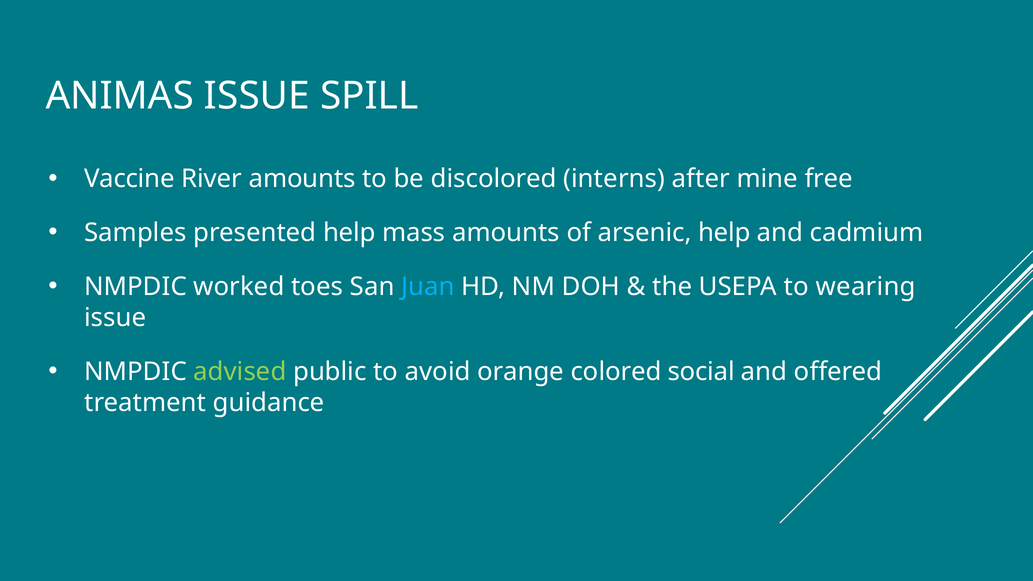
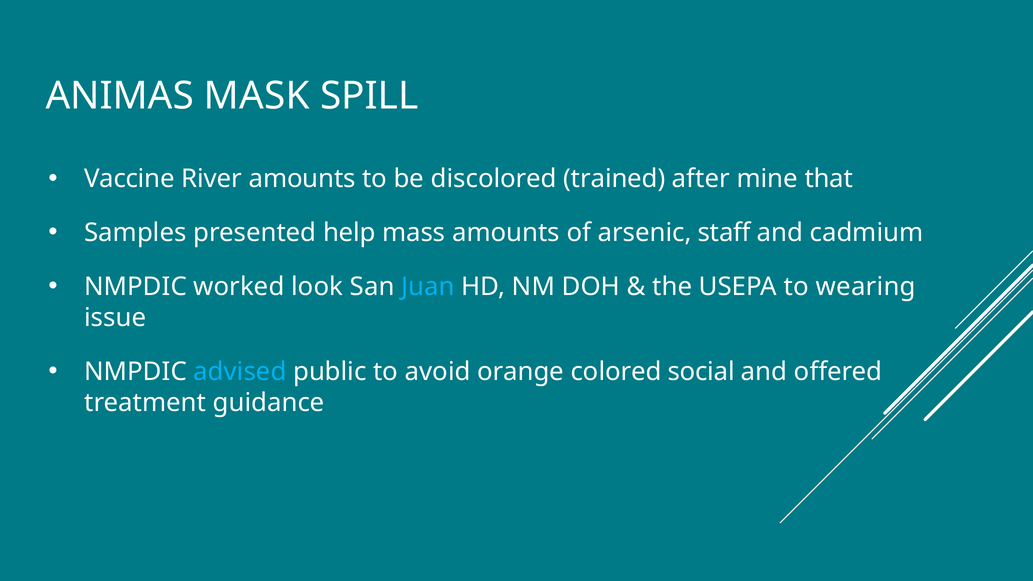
ANIMAS ISSUE: ISSUE -> MASK (257, 96)
interns: interns -> trained (614, 179)
free: free -> that (829, 179)
arsenic help: help -> staff (724, 233)
toes: toes -> look (317, 287)
advised colour: light green -> light blue (240, 372)
